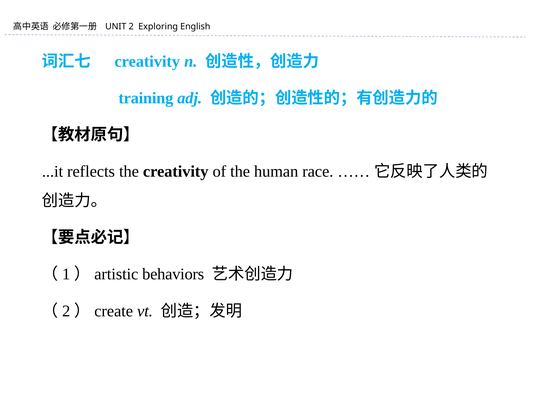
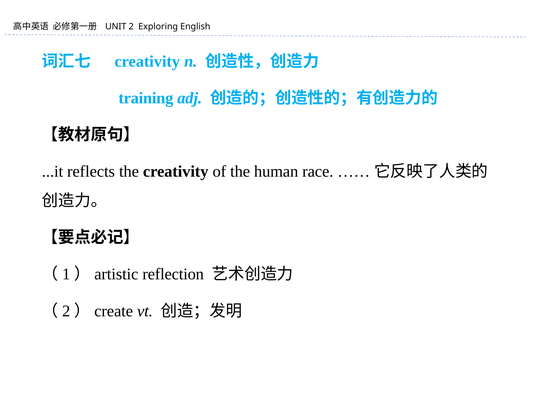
behaviors: behaviors -> reflection (173, 274)
